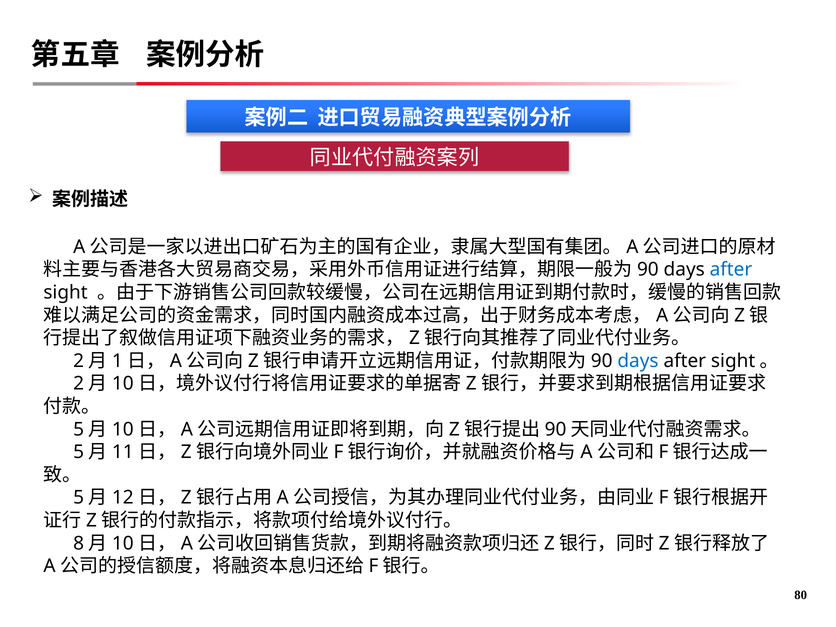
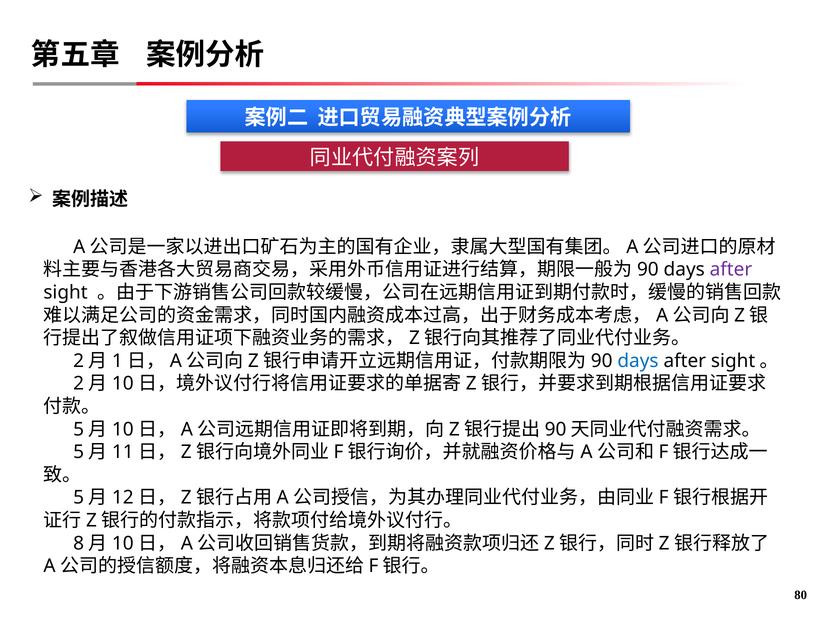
after colour: blue -> purple (731, 270)
